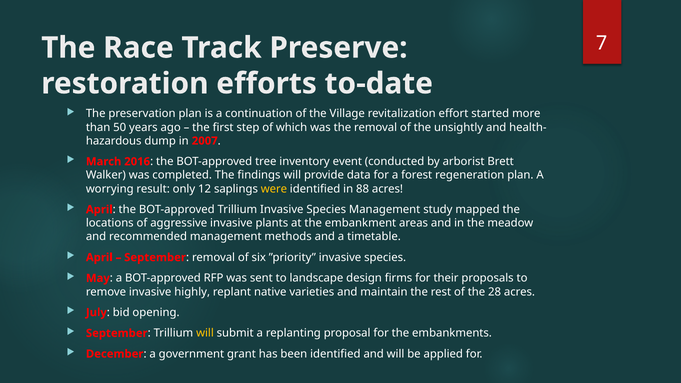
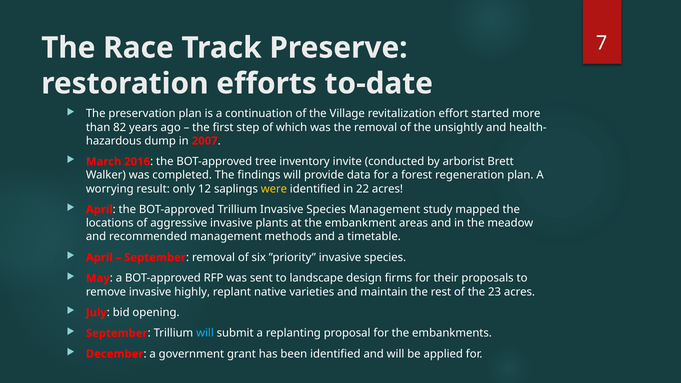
50: 50 -> 82 (120, 127)
event: event -> invite (347, 162)
88: 88 -> 22 (363, 189)
28: 28 -> 23 (495, 292)
will colour: yellow -> light blue (205, 333)
